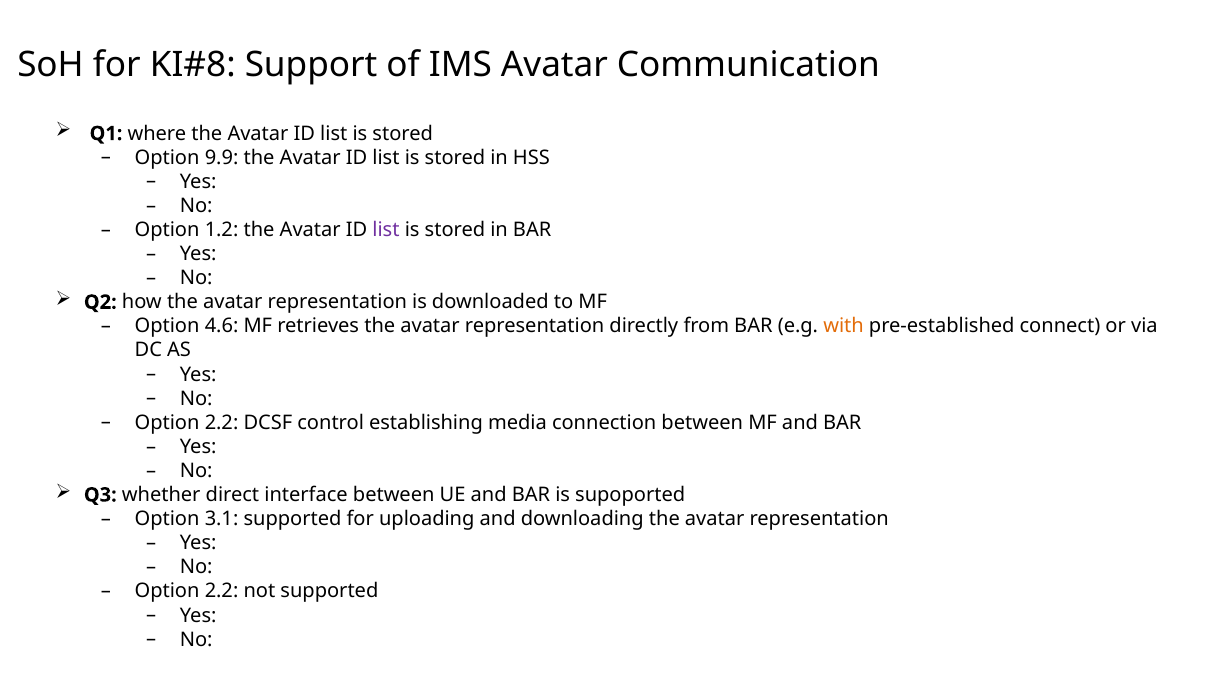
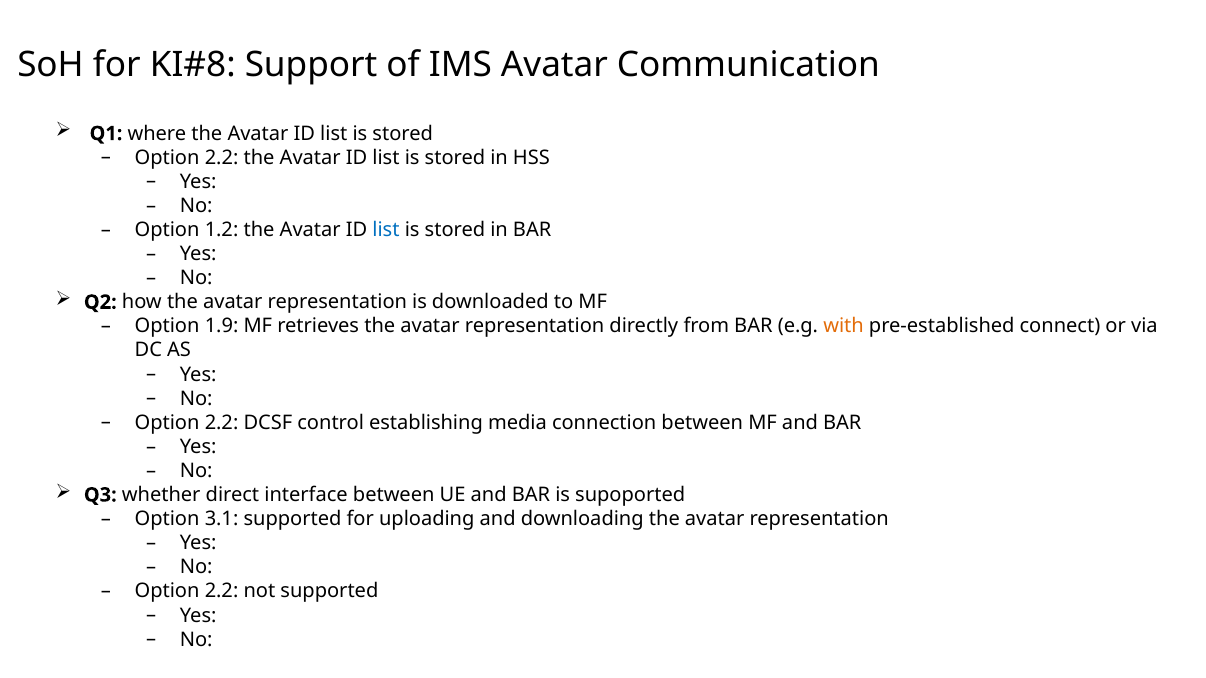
9.9: 9.9 -> 2.2 (222, 158)
list colour: purple -> blue (386, 230)
4.6: 4.6 -> 1.9 (222, 326)
